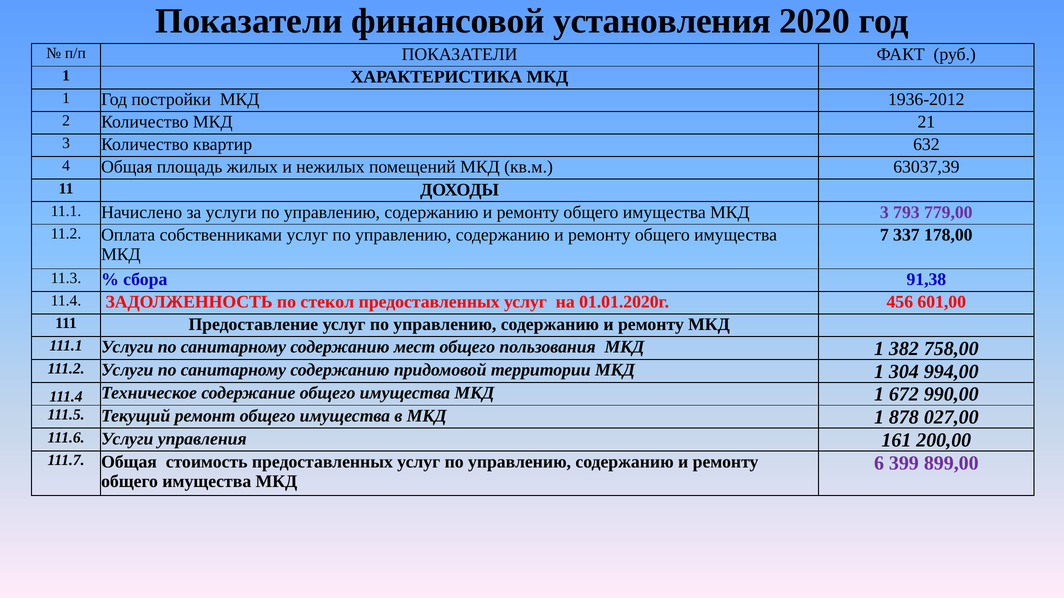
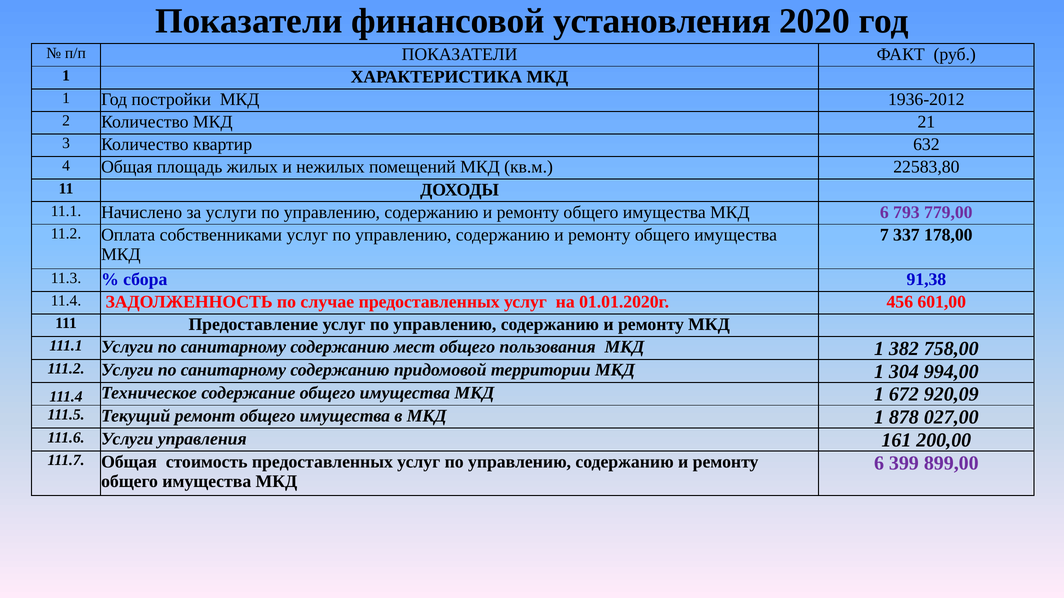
63037,39: 63037,39 -> 22583,80 (926, 167)
3: 3 -> 6 (884, 212)
стекол: стекол -> случае (327, 302)
990,00: 990,00 -> 920,09 (951, 395)
